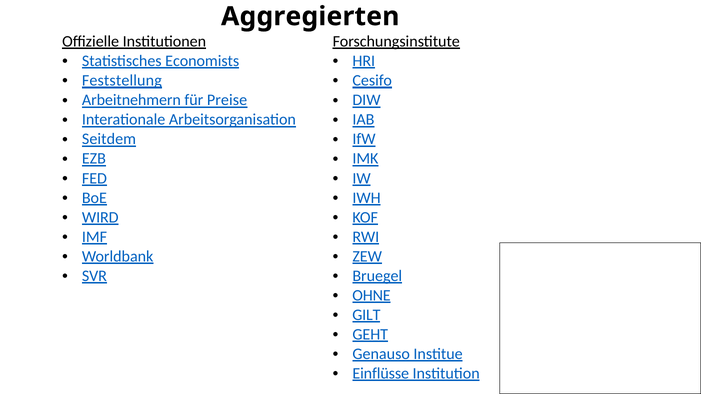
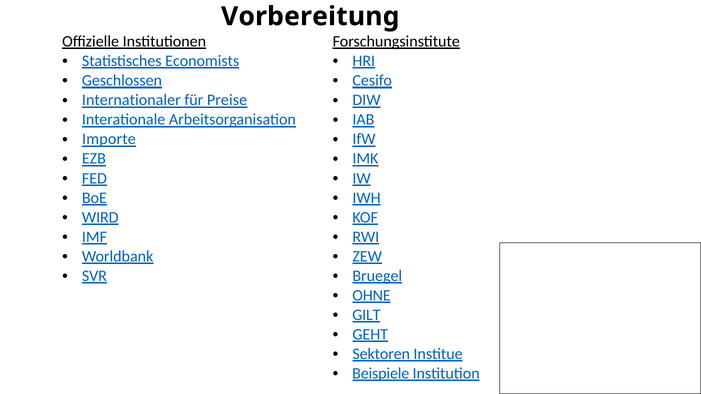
Aggregierten: Aggregierten -> Vorbereitung (310, 16)
Feststellung: Feststellung -> Geschlossen (122, 81)
Arbeitnehmern: Arbeitnehmern -> Internationaler (131, 100)
Seitdem: Seitdem -> Importe (109, 139)
Genauso: Genauso -> Sektoren (381, 354)
Einflüsse: Einflüsse -> Beispiele (381, 374)
